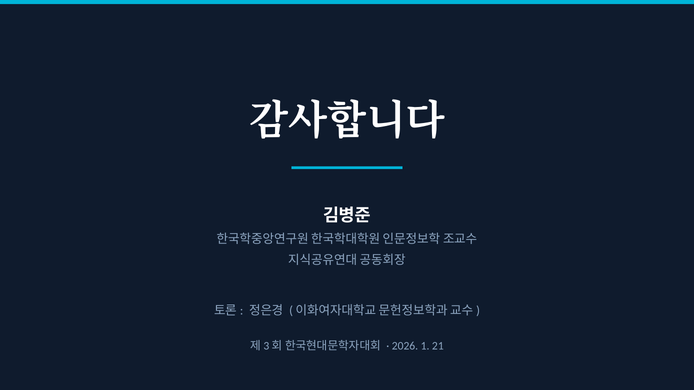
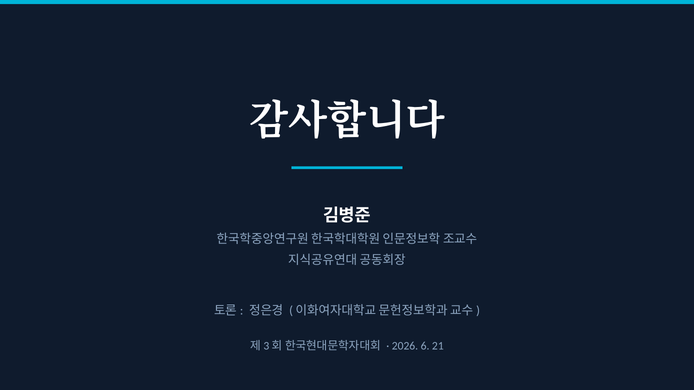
1: 1 -> 6 (425, 346)
